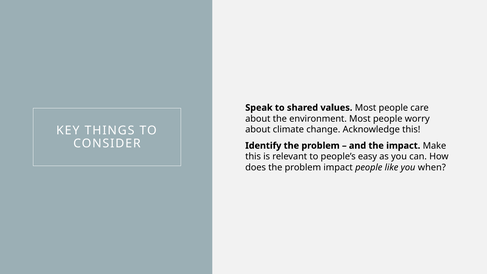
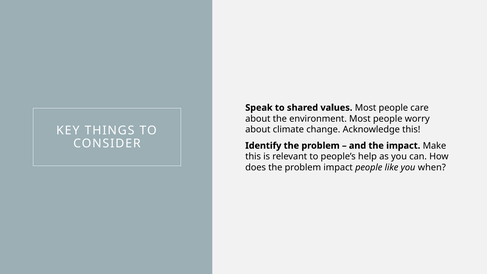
easy: easy -> help (367, 157)
